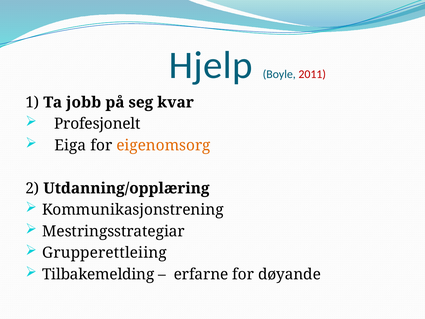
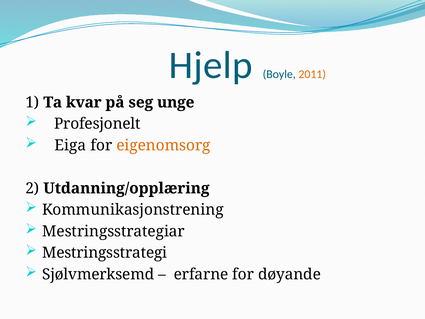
2011 colour: red -> orange (312, 74)
jobb: jobb -> kvar (84, 102)
kvar: kvar -> unge (176, 102)
Grupperettleiing: Grupperettleiing -> Mestringsstrategi (105, 253)
Tilbakemelding: Tilbakemelding -> Sjølvmerksemd (98, 274)
